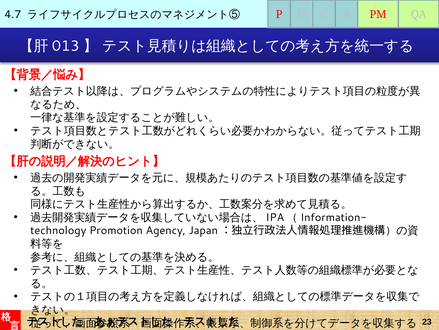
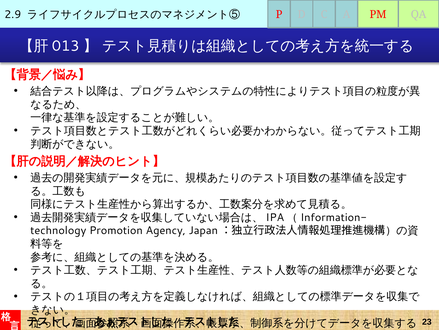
4.7: 4.7 -> 2.9 (13, 15)
